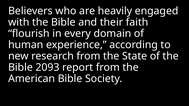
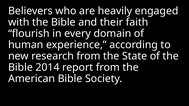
2093: 2093 -> 2014 (47, 68)
